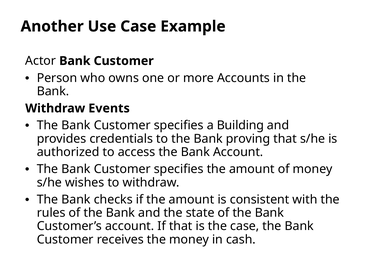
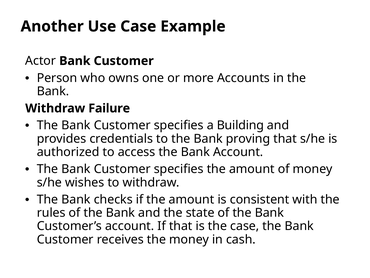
Events: Events -> Failure (109, 108)
